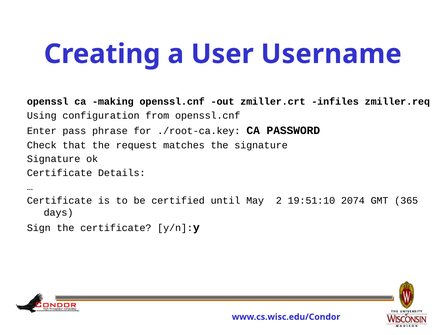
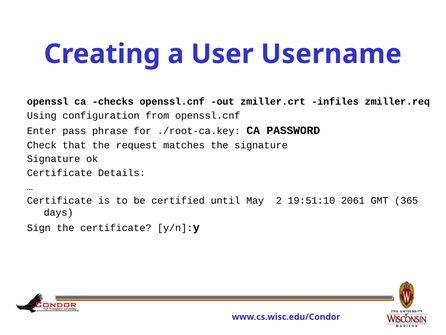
making: making -> checks (113, 102)
2074: 2074 -> 2061 (353, 200)
